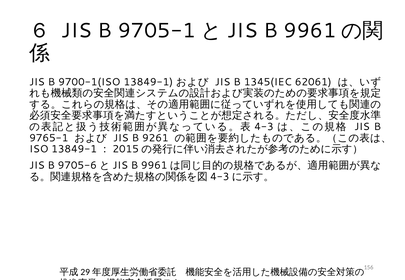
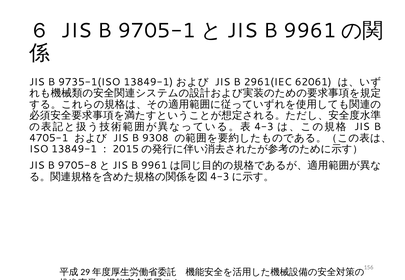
9700-1(ISO: 9700-1(ISO -> 9735-1(ISO (89, 82)
1345(IEC: 1345(IEC -> 2961(IEC (268, 82)
9765-1: 9765-1 -> 4705-1 (49, 138)
9261: 9261 -> 9308 (155, 138)
9705-6: 9705-6 -> 9705-8 (77, 166)
